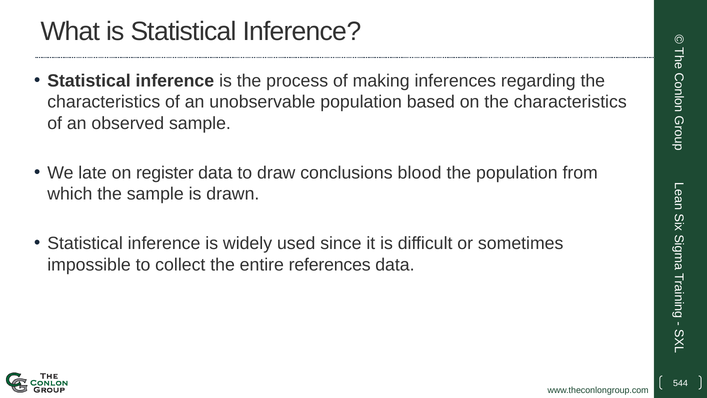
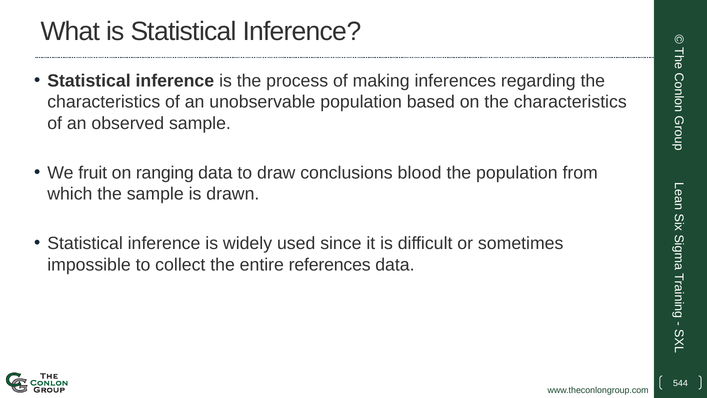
late: late -> fruit (93, 173)
register: register -> ranging (165, 173)
